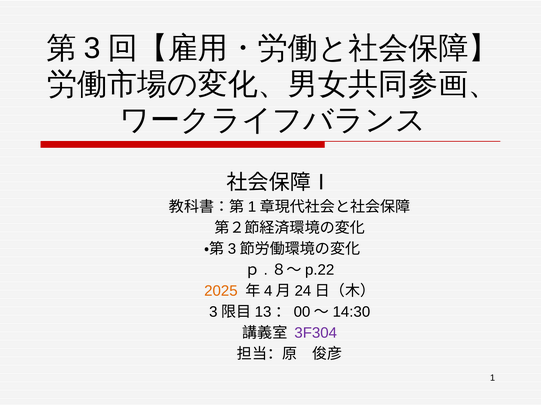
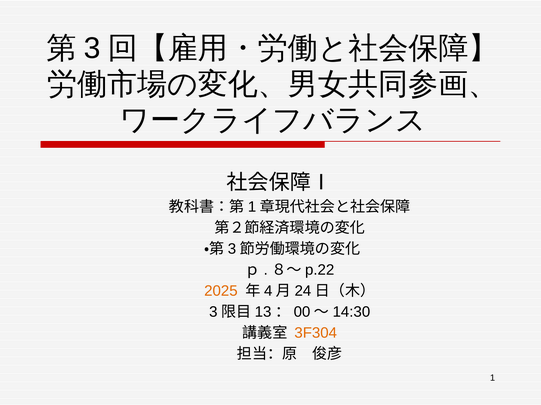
3F304 colour: purple -> orange (316, 333)
